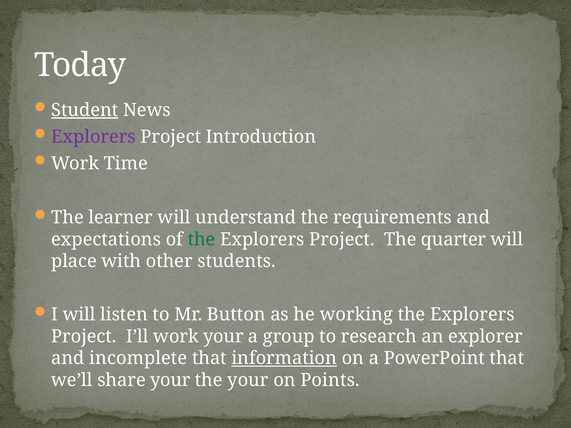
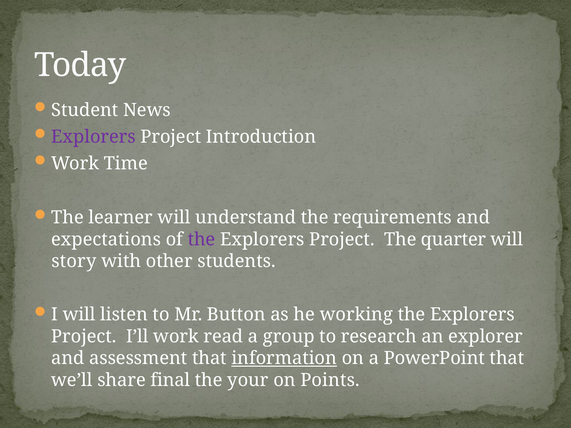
Student underline: present -> none (85, 110)
the colour: green -> purple (202, 240)
place: place -> story (74, 261)
work your: your -> read (223, 337)
incomplete: incomplete -> assessment (138, 358)
share your: your -> final (170, 380)
